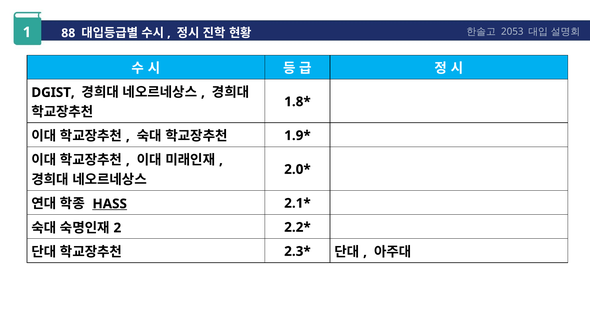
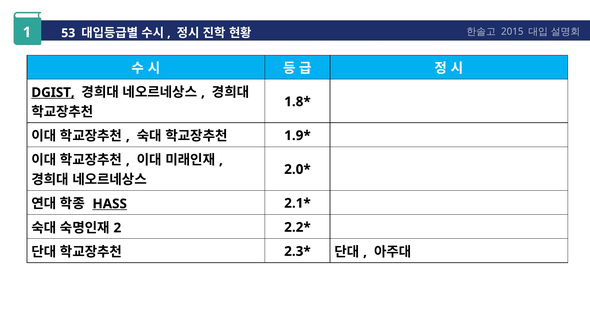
2053: 2053 -> 2015 (512, 32)
88: 88 -> 53 (68, 33)
DGIST underline: none -> present (53, 92)
